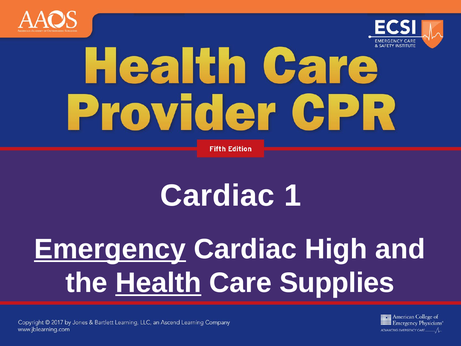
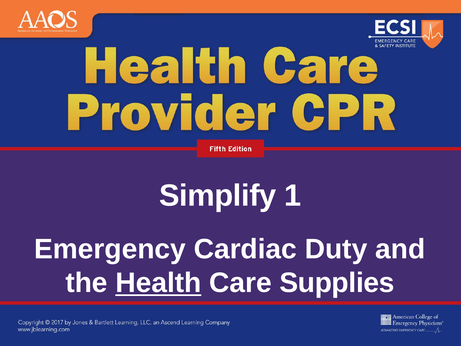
Cardiac: Cardiac -> Simplify (218, 196)
Emergency underline: present -> none (110, 249)
High: High -> Duty (336, 249)
